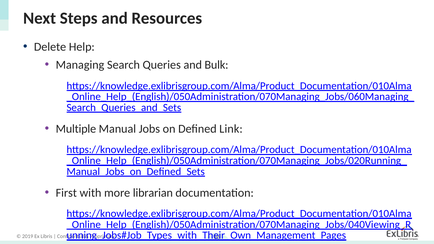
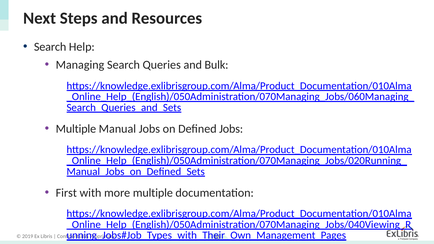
Delete: Delete -> Search (50, 47)
Defined Link: Link -> Jobs (231, 129)
more librarian: librarian -> multiple (153, 193)
